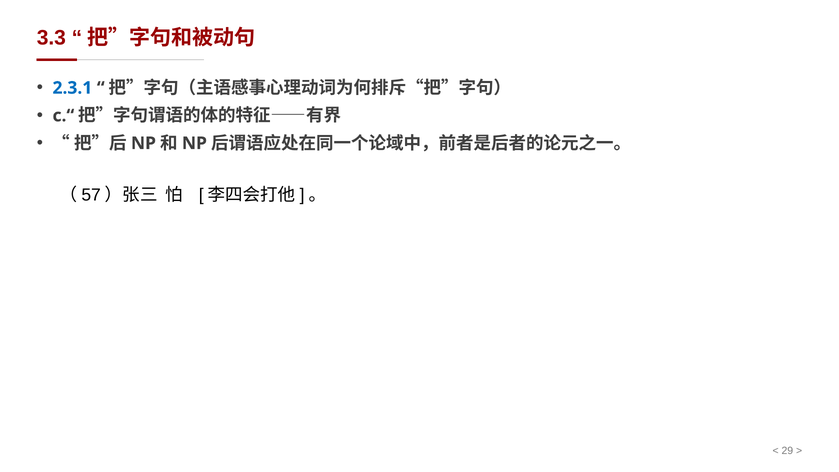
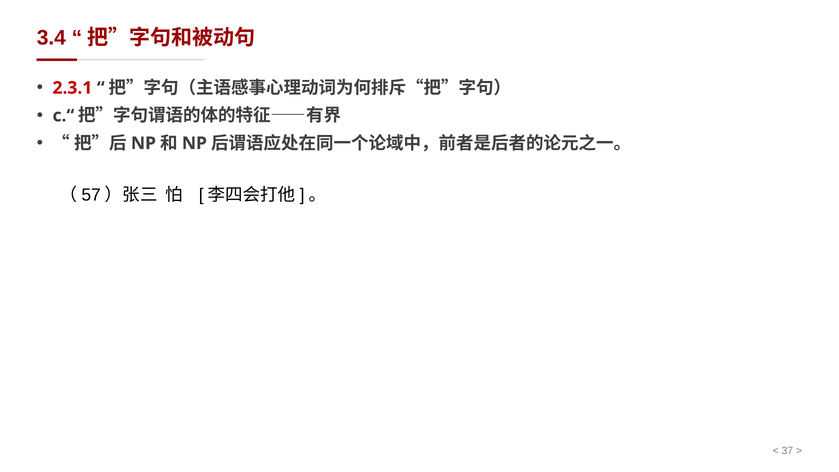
3.3: 3.3 -> 3.4 (51, 38)
2.3.1 colour: blue -> red (72, 88)
29: 29 -> 37 (787, 451)
